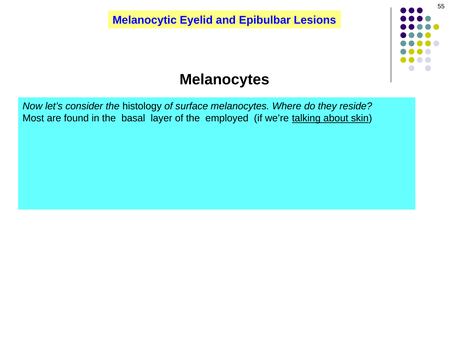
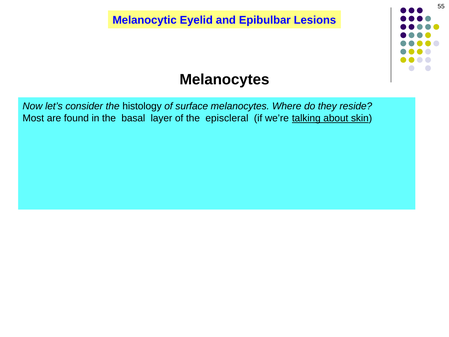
the employed: employed -> episcleral (227, 118)
